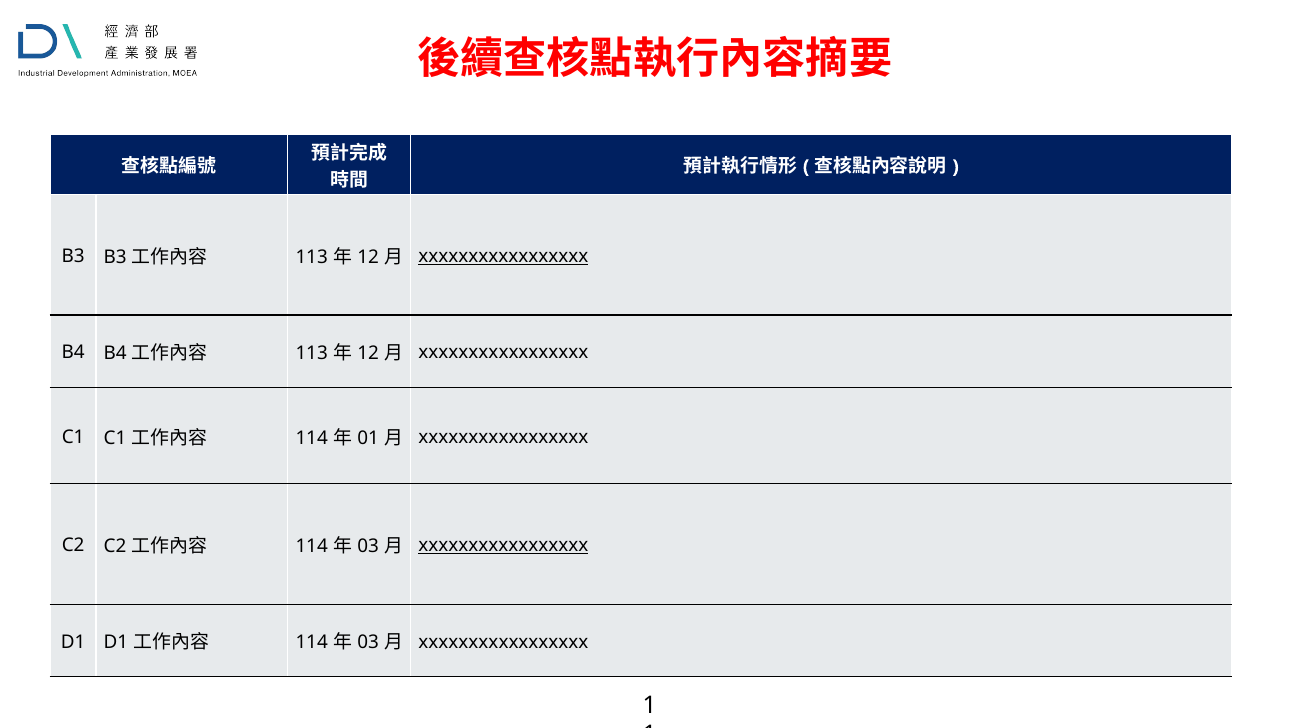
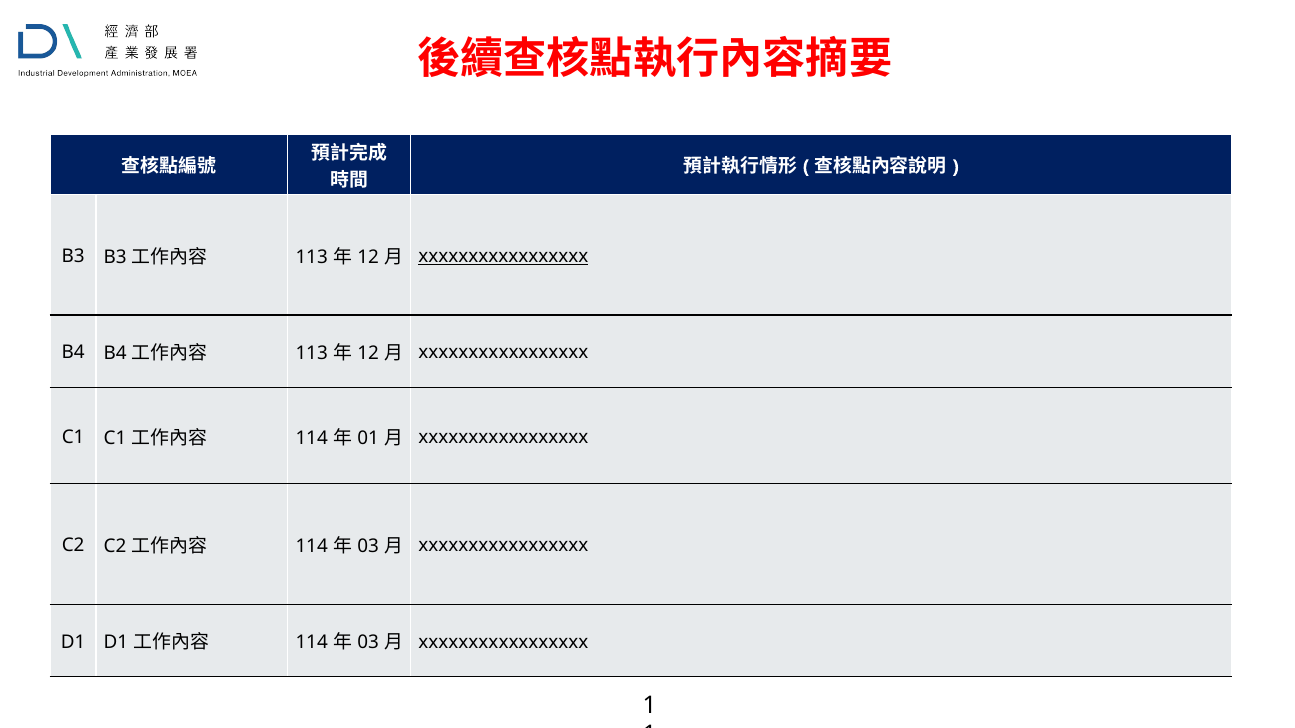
xxxxxxxxxxxxxxxxx underline: present -> none (503, 546)
